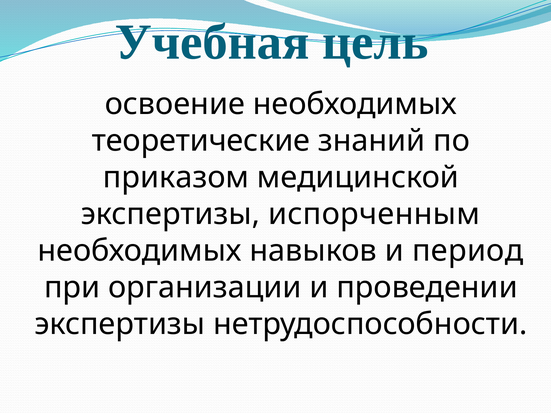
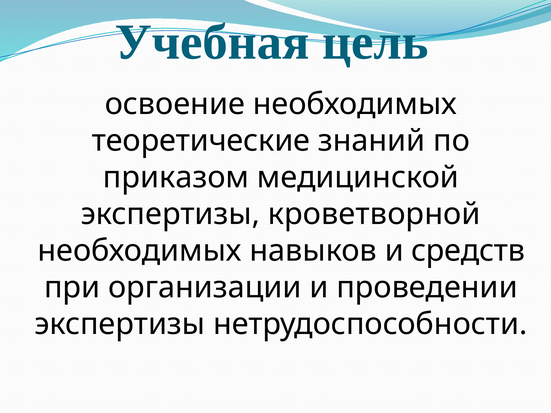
испорченным: испорченным -> кроветворной (374, 214)
период: период -> средств (468, 251)
